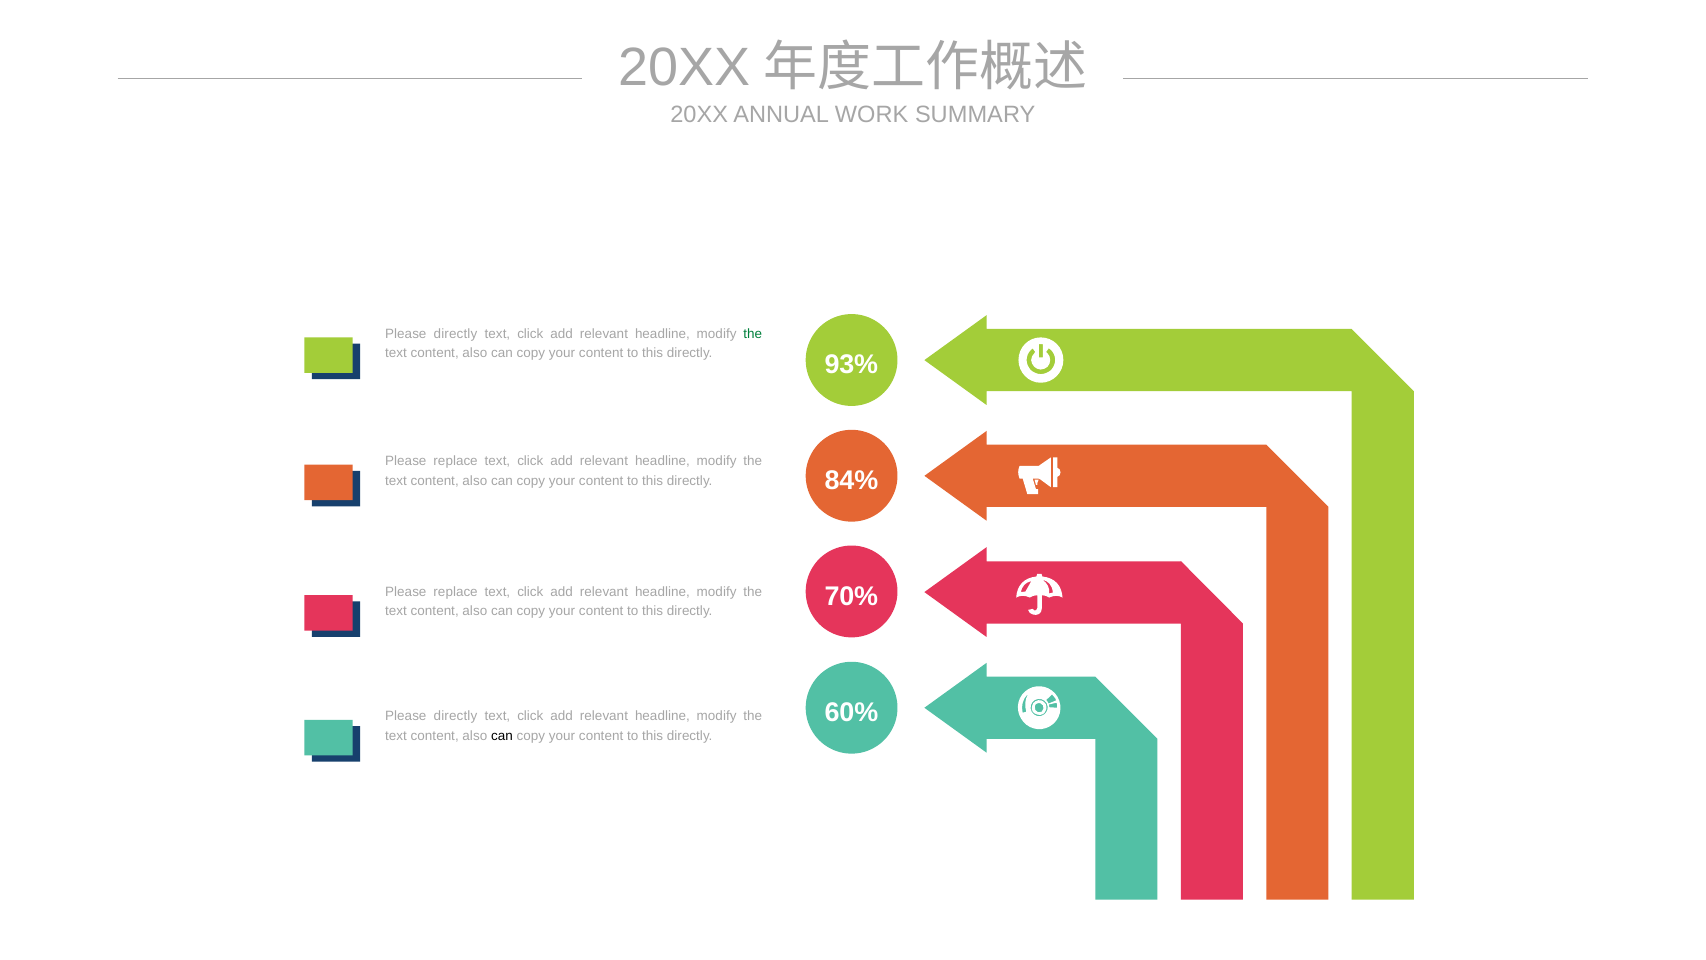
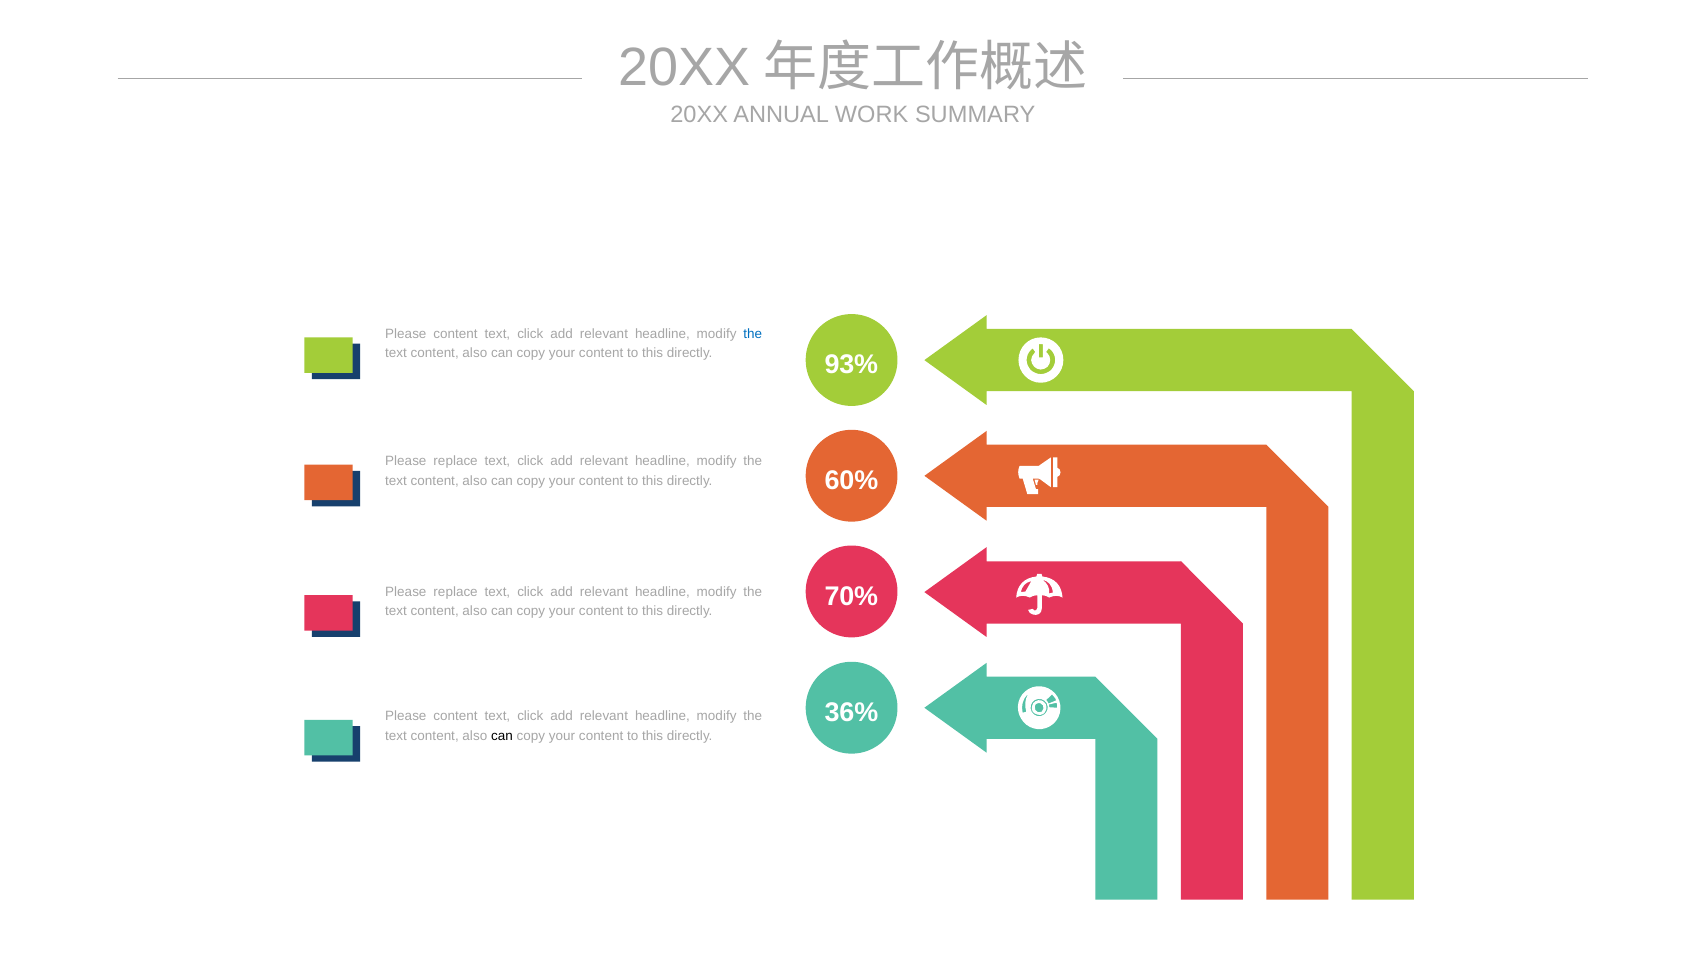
directly: directly -> content (456, 334)
the colour: green -> blue (753, 334)
84%: 84% -> 60% (851, 480)
60%: 60% -> 36% (851, 712)
directly: directly -> content (456, 716)
